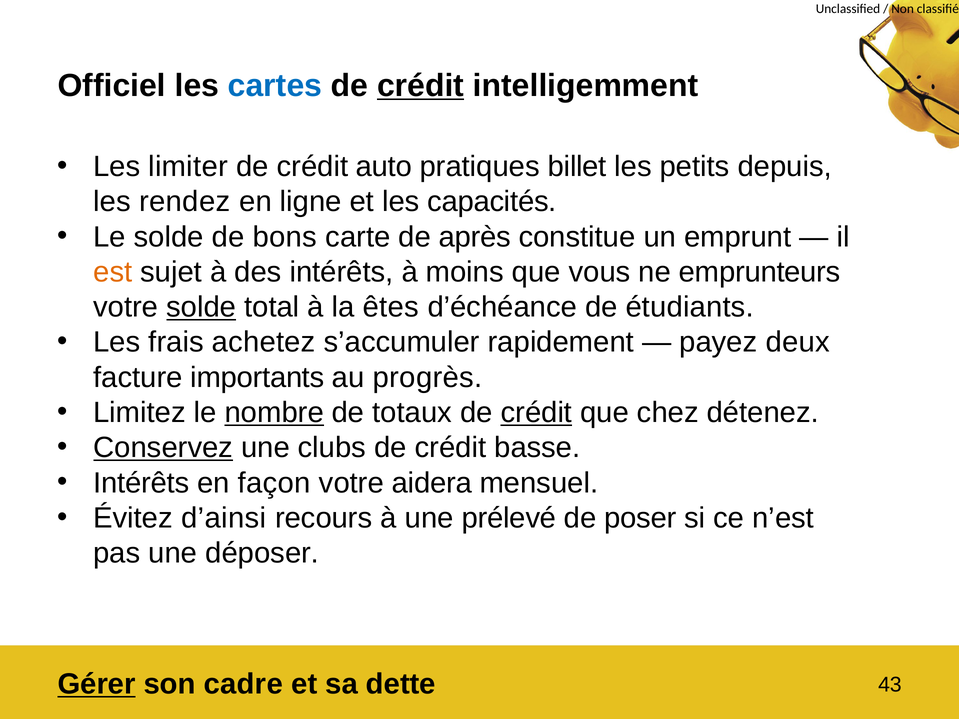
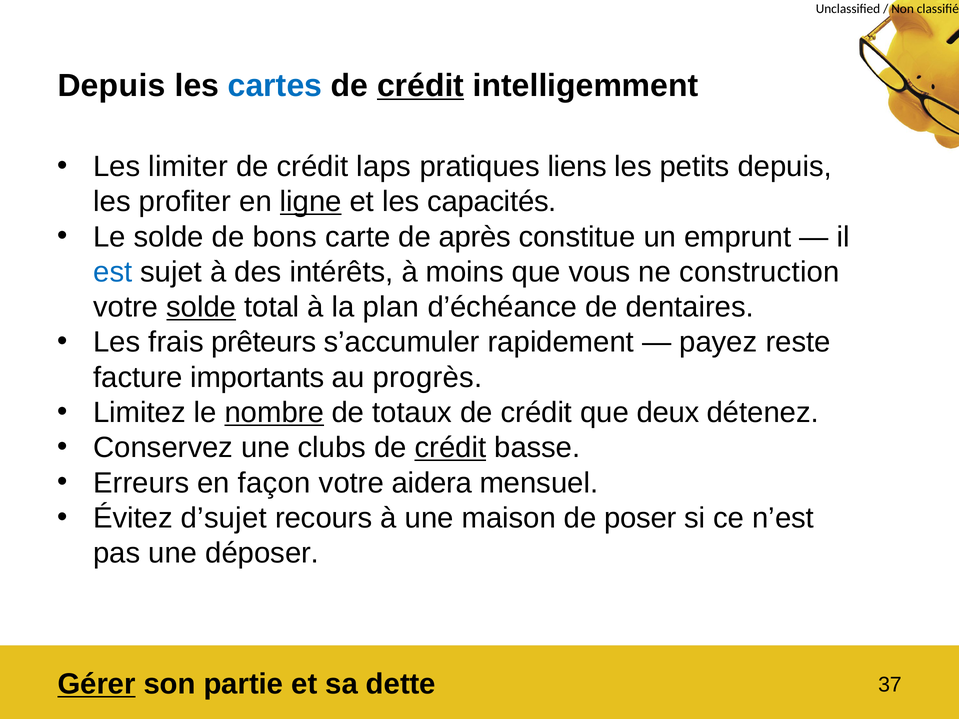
Officiel: Officiel -> Depuis (112, 85)
auto: auto -> laps (384, 167)
billet: billet -> liens (577, 167)
rendez: rendez -> profiter (185, 202)
ligne underline: none -> present (311, 202)
est colour: orange -> blue (113, 272)
emprunteurs: emprunteurs -> construction (759, 272)
êtes: êtes -> plan (391, 307)
étudiants: étudiants -> dentaires (690, 307)
achetez: achetez -> prêteurs (264, 342)
deux: deux -> reste (798, 342)
crédit underline: present -> none (536, 413)
chez: chez -> deux (668, 413)
Conservez underline: present -> none (163, 448)
crédit underline: none -> present (450, 448)
Intérêts: Intérêts -> Erreurs (141, 483)
d’ainsi: d’ainsi -> d’sujet (224, 518)
prélevé: prélevé -> maison (509, 518)
cadre: cadre -> partie (243, 684)
43: 43 -> 37 (890, 685)
